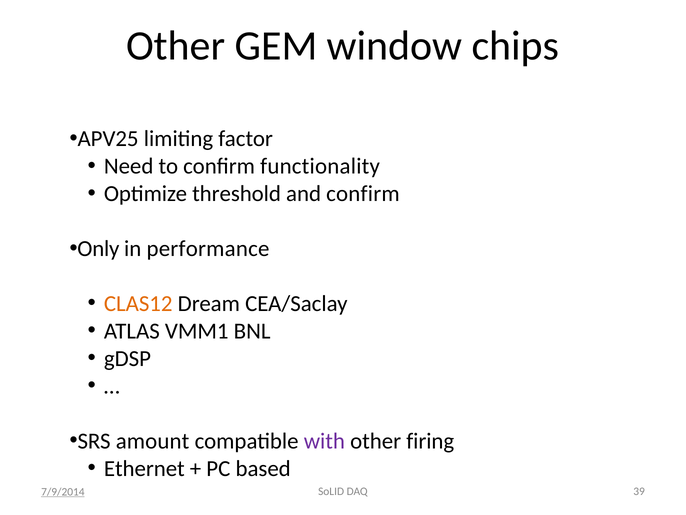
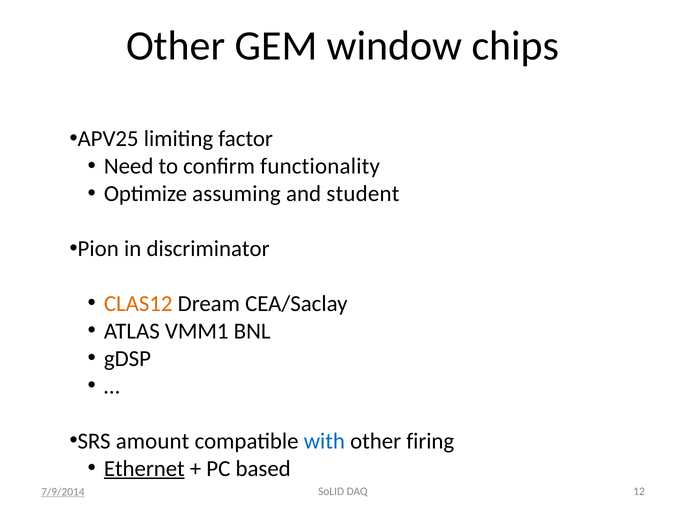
threshold: threshold -> assuming (236, 194)
and confirm: confirm -> student (363, 194)
Only: Only -> Pion (98, 248)
performance: performance -> discriminator (208, 248)
with colour: purple -> blue (324, 441)
Ethernet underline: none -> present (144, 468)
39: 39 -> 12 (639, 491)
